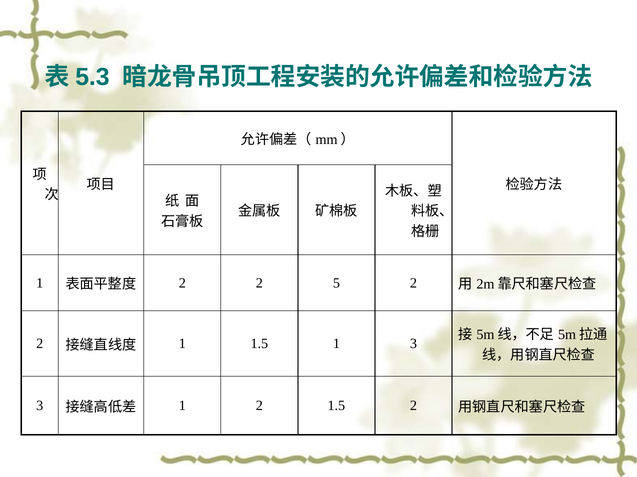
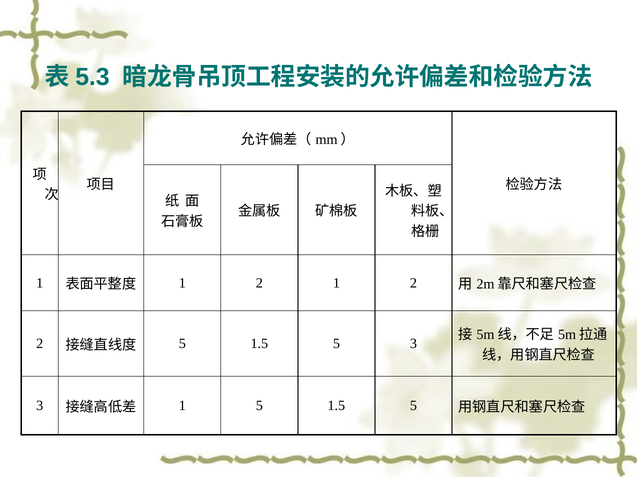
2: 2 -> 1 (182, 283)
2 5: 5 -> 1 (336, 283)
1: 1 -> 5 (182, 344)
1: 1 -> 5 (336, 344)
1 2: 2 -> 5 (259, 406)
2: 2 -> 5 (413, 406)
